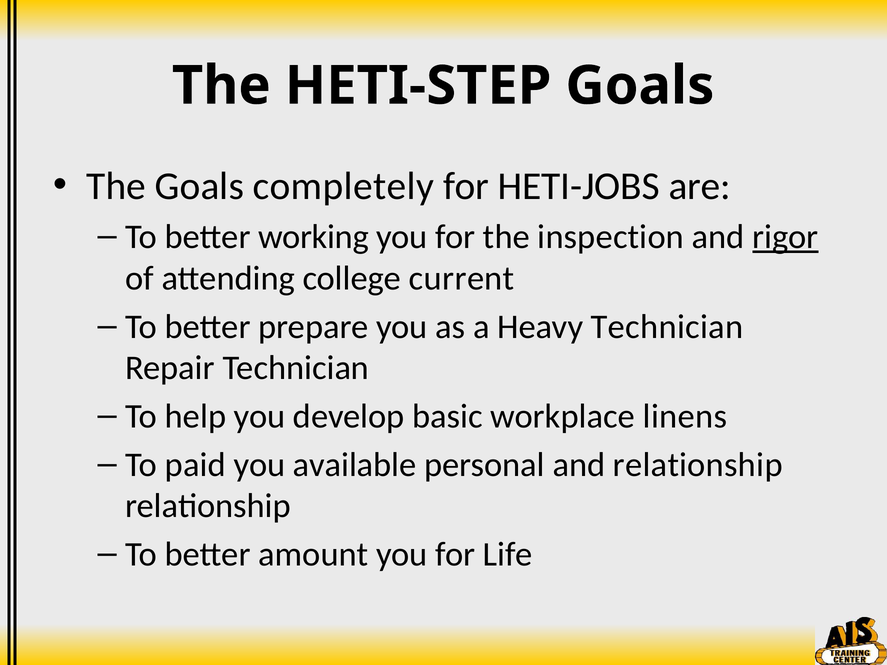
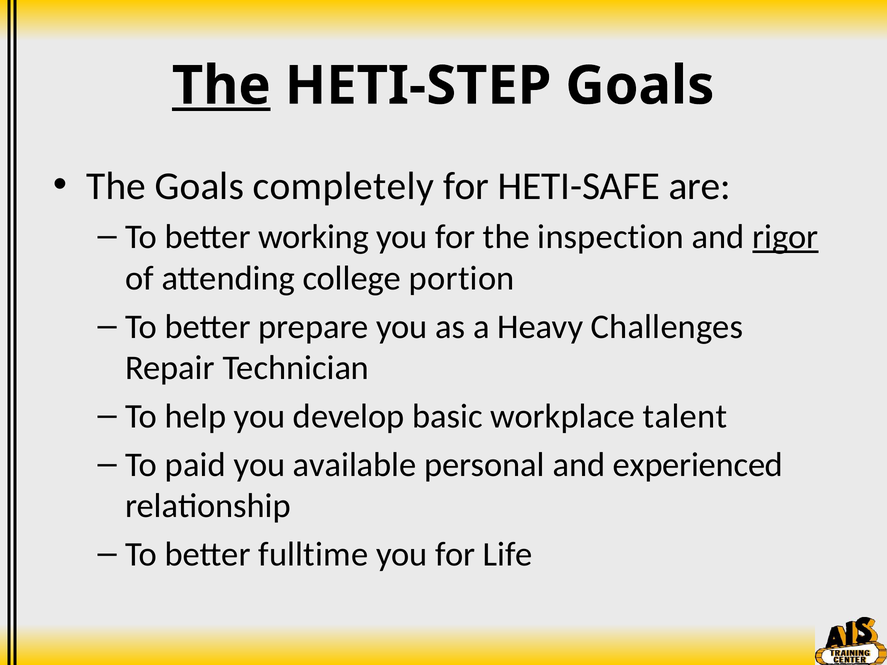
The underline: none -> present (221, 86)
HETI-JOBS: HETI-JOBS -> HETI-SAFE (579, 186)
current: current -> portion (462, 278)
Heavy Technician: Technician -> Challenges (667, 327)
linens: linens -> talent (685, 417)
and relationship: relationship -> experienced (698, 465)
amount: amount -> fulltime (313, 555)
